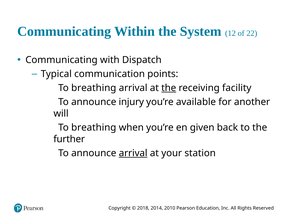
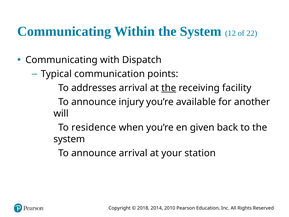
breathing: breathing -> addresses (94, 88)
breathing: breathing -> residence (94, 127)
further: further -> system (69, 139)
arrival underline: present -> none (133, 153)
